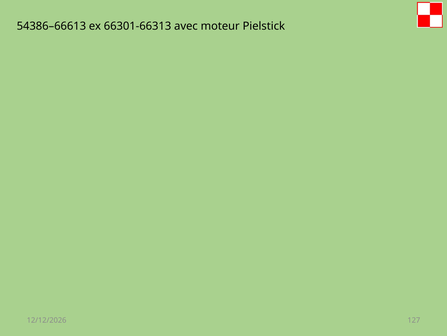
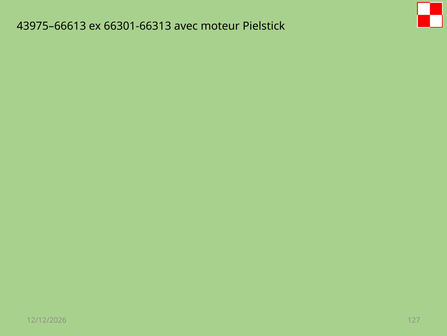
54386–66613: 54386–66613 -> 43975–66613 (51, 26)
